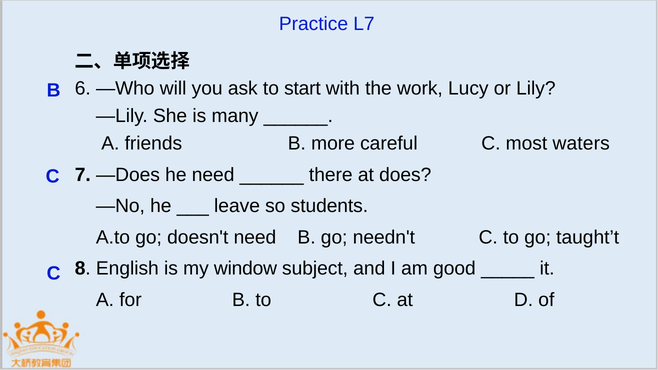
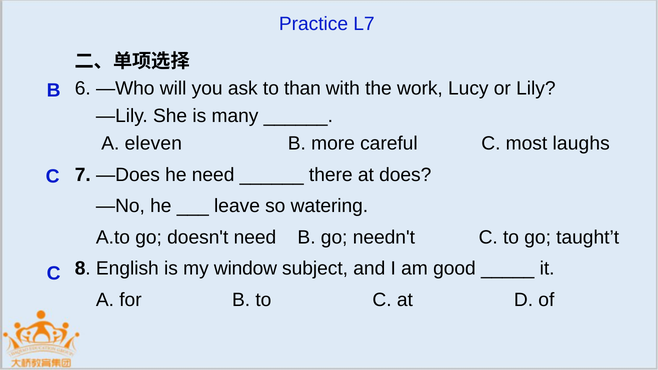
start: start -> than (302, 89)
friends: friends -> eleven (153, 144)
waters: waters -> laughs (581, 144)
students: students -> watering (329, 206)
